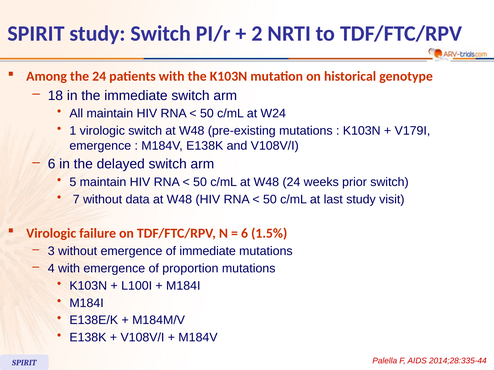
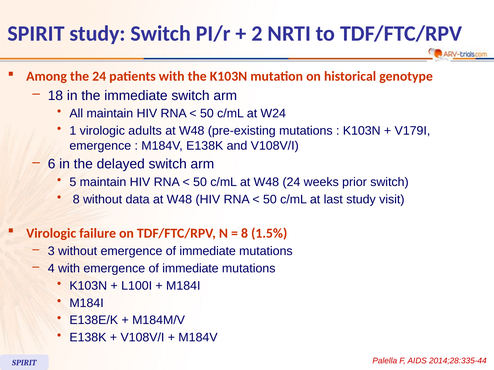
virologic switch: switch -> adults (145, 131)
7: 7 -> 8 (76, 200)
6: 6 -> 8 (245, 234)
with emergence of proportion: proportion -> immediate (190, 269)
